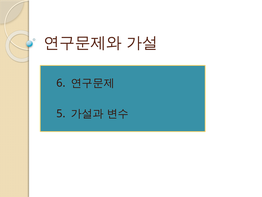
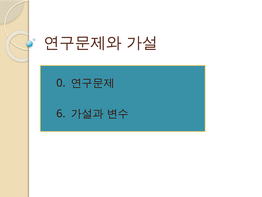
6: 6 -> 0 (61, 83)
5: 5 -> 6 (61, 113)
